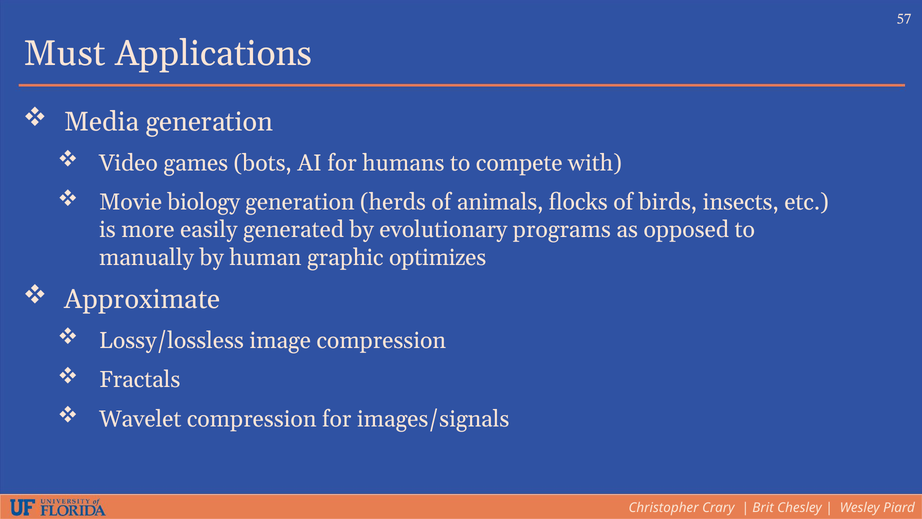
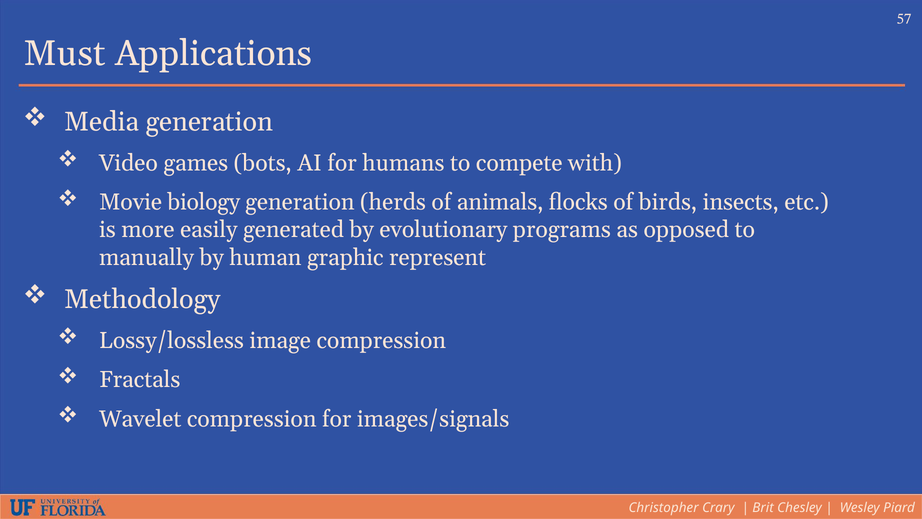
optimizes: optimizes -> represent (438, 257)
Approximate: Approximate -> Methodology (142, 299)
